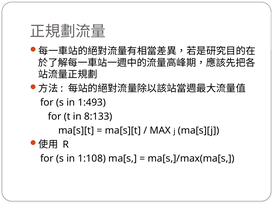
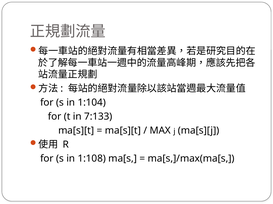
1:493: 1:493 -> 1:104 (92, 103)
8:133: 8:133 -> 7:133 (98, 117)
